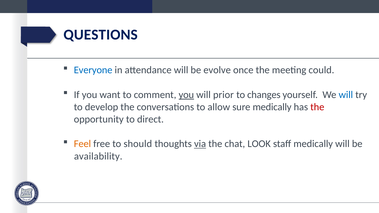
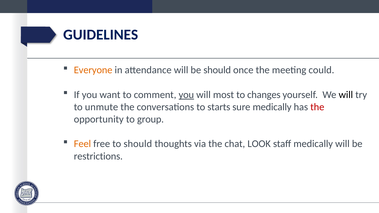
QUESTIONS: QUESTIONS -> GUIDELINES (101, 35)
Everyone colour: blue -> orange (93, 70)
be evolve: evolve -> should (217, 70)
prior: prior -> most (224, 95)
will colour: blue -> black (346, 95)
develop: develop -> unmute (102, 107)
allow: allow -> starts (219, 107)
direct: direct -> group (150, 119)
via underline: present -> none (200, 144)
availability: availability -> restrictions (98, 156)
